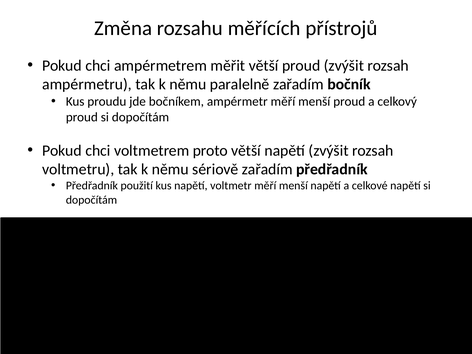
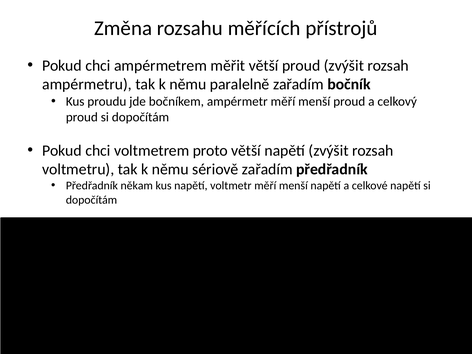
použití: použití -> někam (137, 186)
